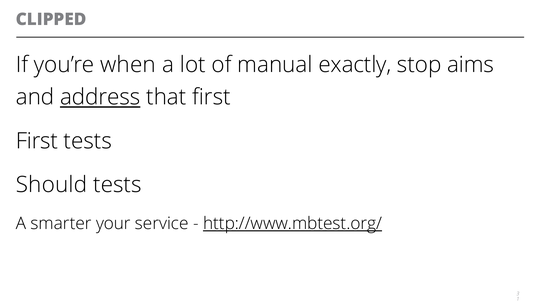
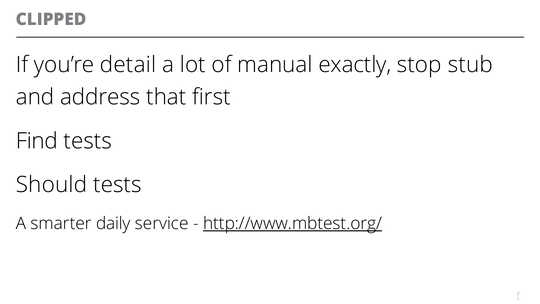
when: when -> detail (128, 65)
aims: aims -> stub (470, 65)
address underline: present -> none (100, 97)
First: First -> Find (37, 141)
your: your -> daily (113, 224)
